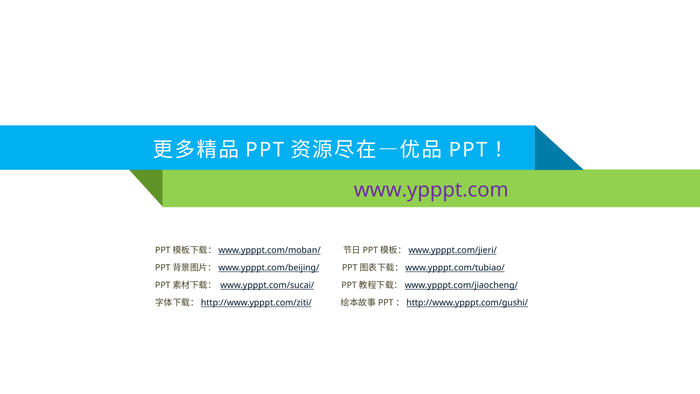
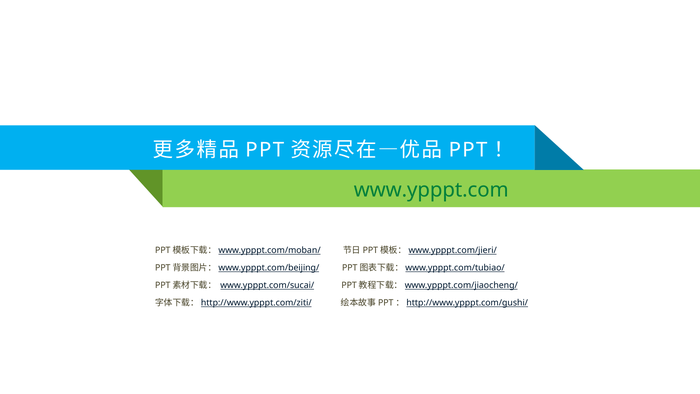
www.ypppt.com colour: purple -> green (431, 190)
